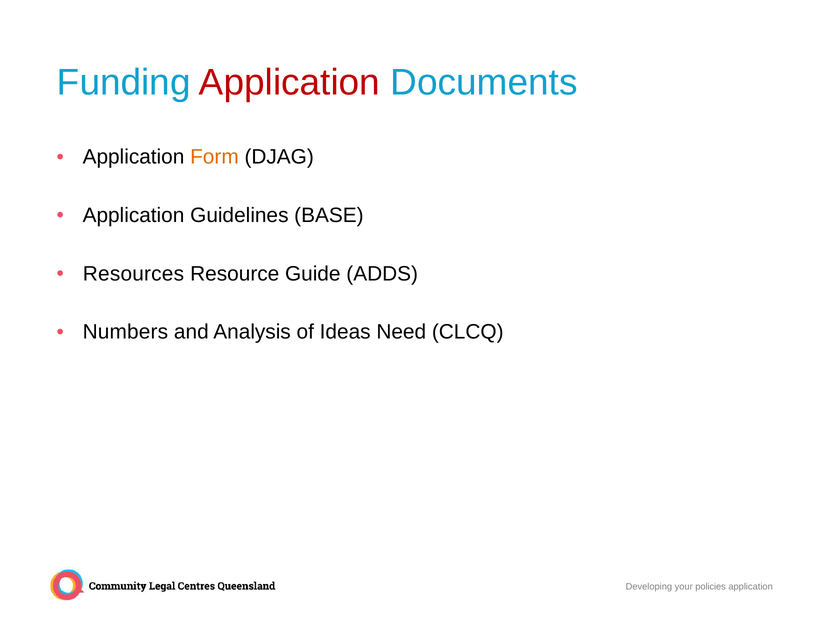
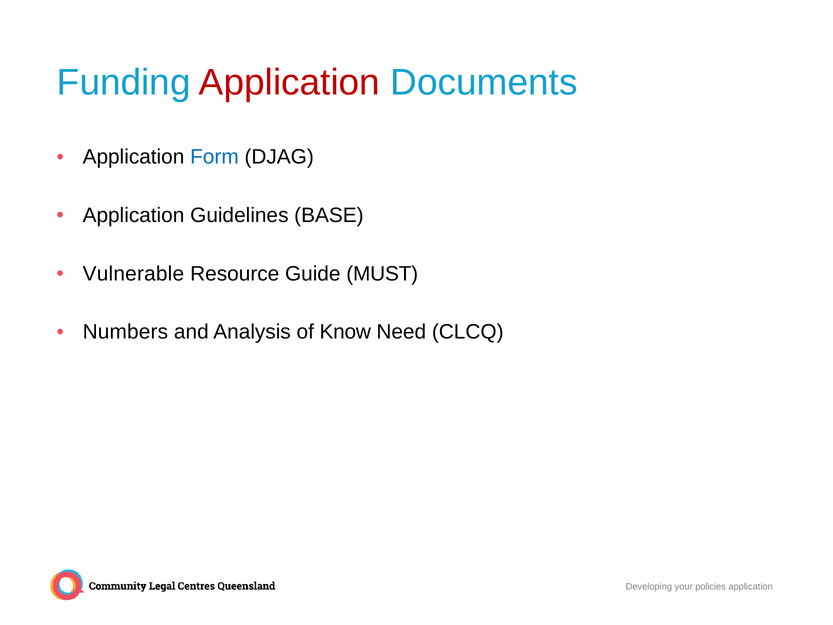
Form colour: orange -> blue (214, 157)
Resources: Resources -> Vulnerable (133, 274)
ADDS: ADDS -> MUST (382, 274)
Ideas: Ideas -> Know (345, 332)
